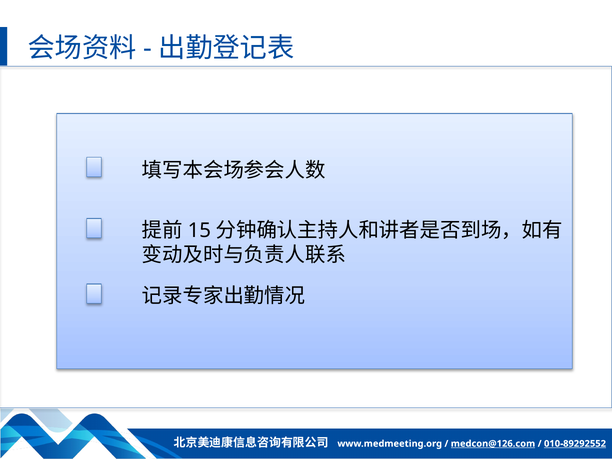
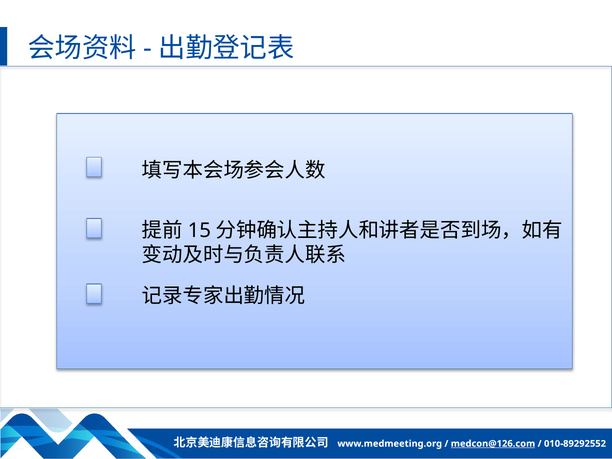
010-89292552 underline: present -> none (575, 444)
